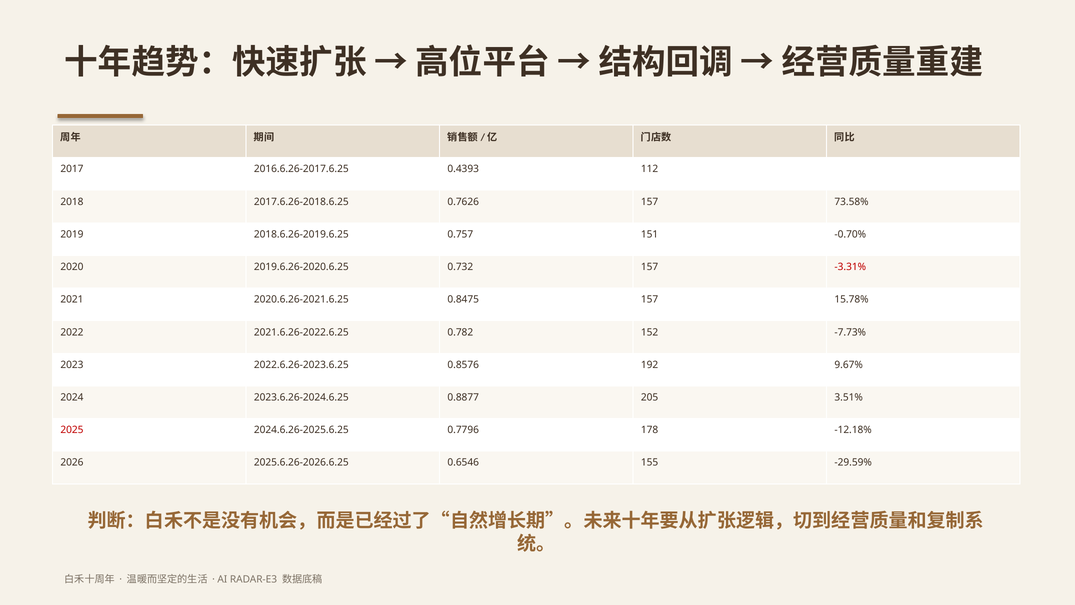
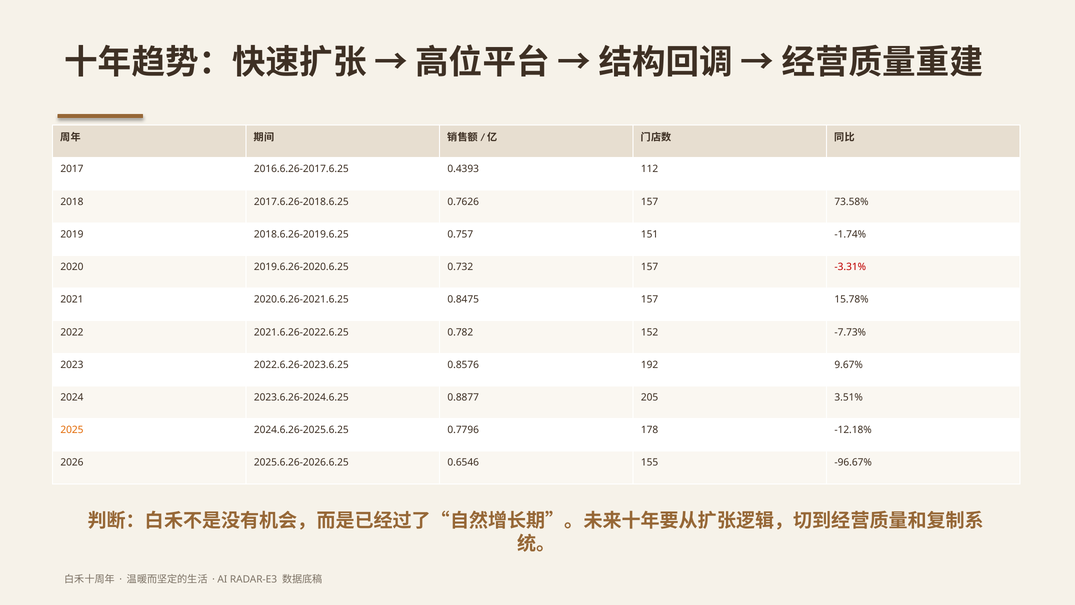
-0.70%: -0.70% -> -1.74% (850, 234)
2025 colour: red -> orange (72, 430)
-29.59%: -29.59% -> -96.67% (853, 462)
